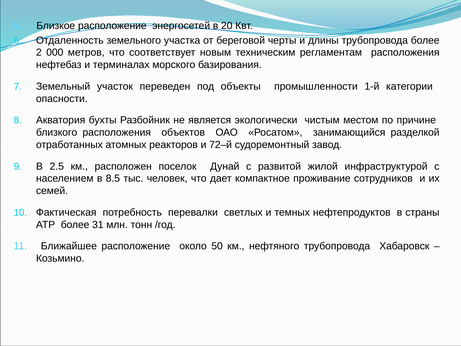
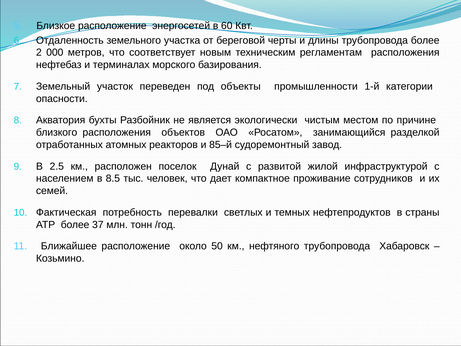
20: 20 -> 60 (227, 26)
72–й: 72–й -> 85–й (221, 145)
31: 31 -> 37 (98, 225)
